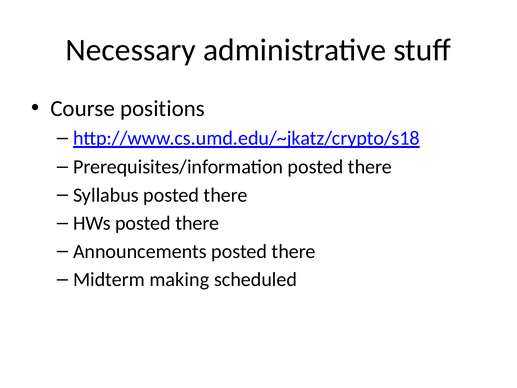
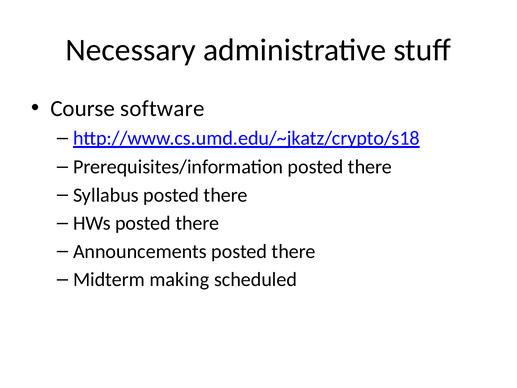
positions: positions -> software (162, 108)
